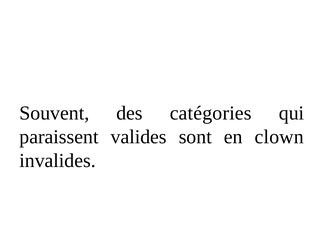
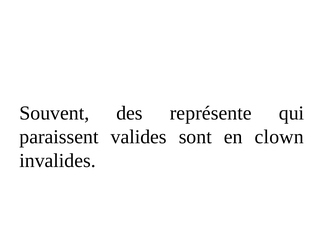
catégories: catégories -> représente (211, 113)
